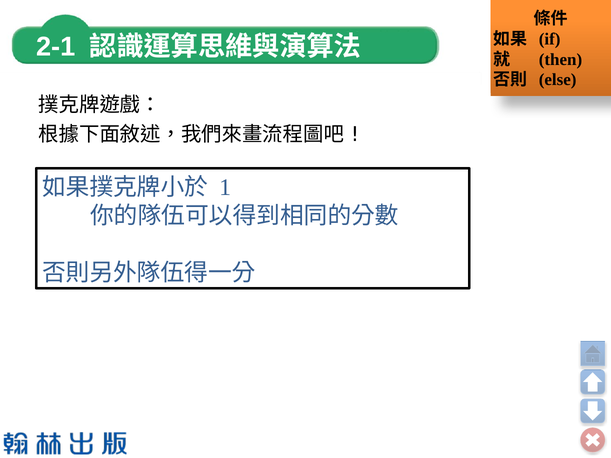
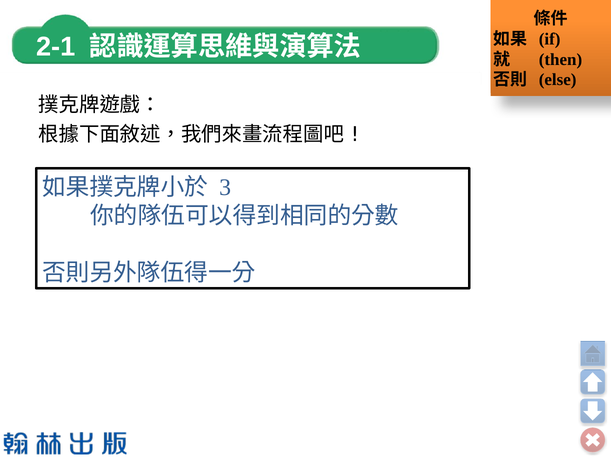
1: 1 -> 3 (225, 187)
